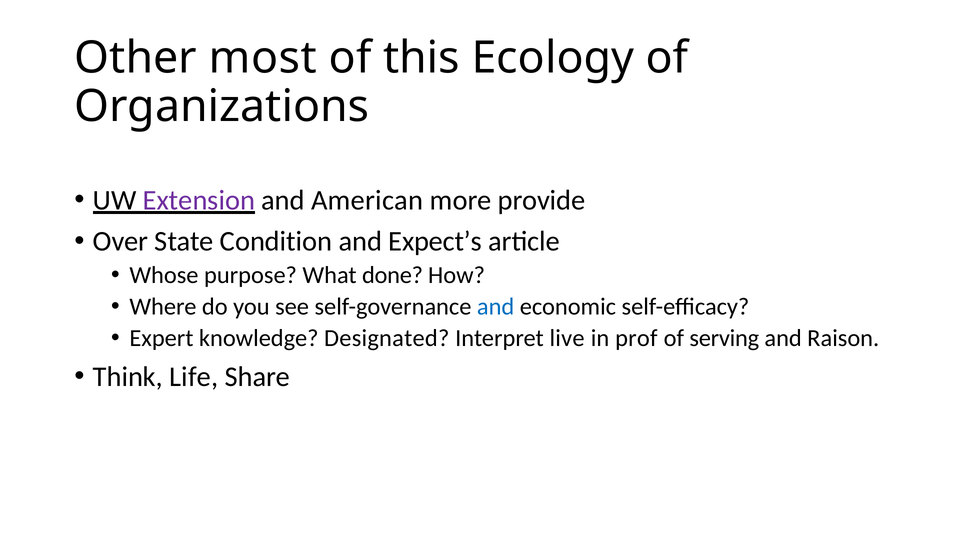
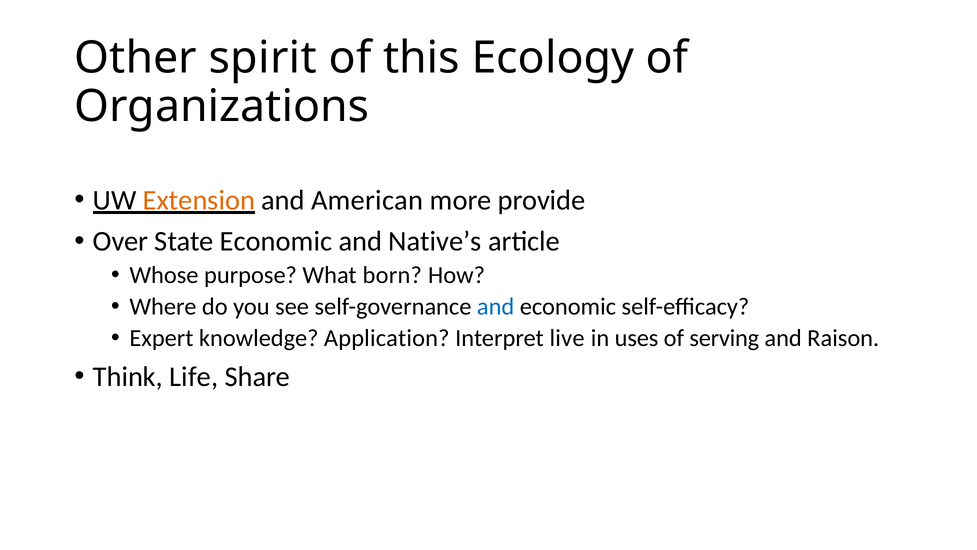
most: most -> spirit (263, 58)
Extension colour: purple -> orange (199, 200)
State Condition: Condition -> Economic (276, 241)
Expect’s: Expect’s -> Native’s (435, 241)
done: done -> born (392, 275)
Designated: Designated -> Application (387, 338)
prof: prof -> uses (637, 338)
